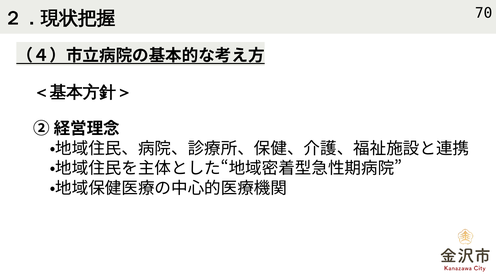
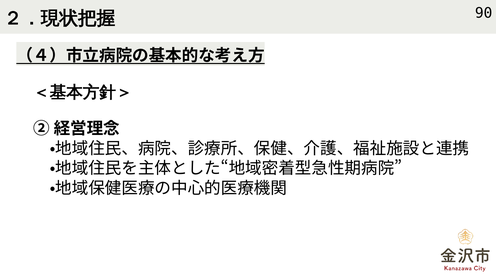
70: 70 -> 90 (484, 13)
